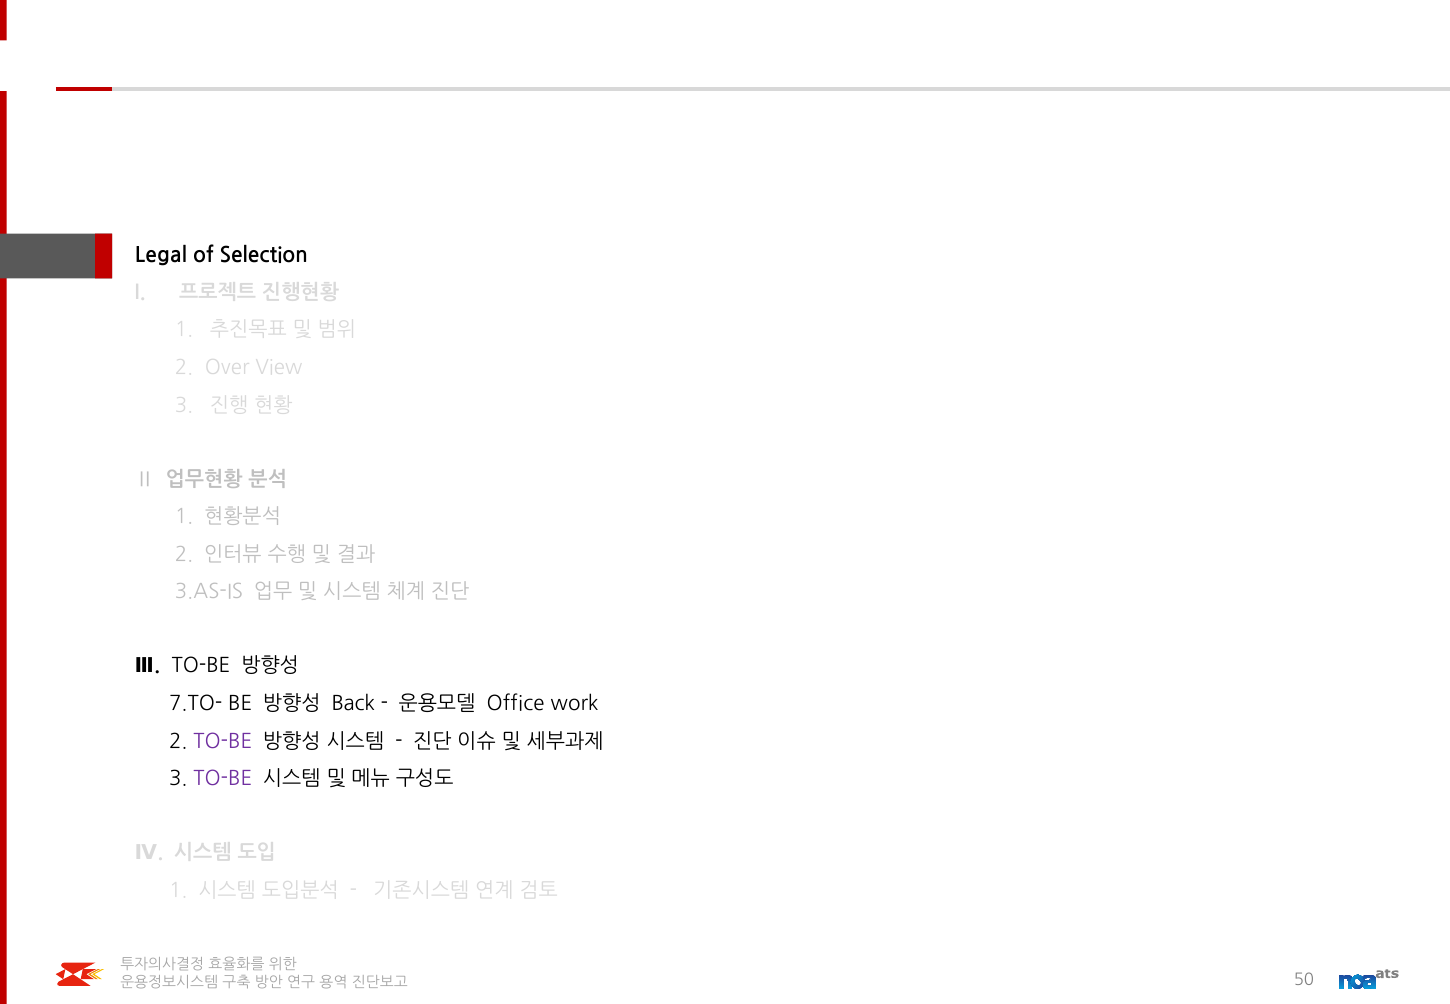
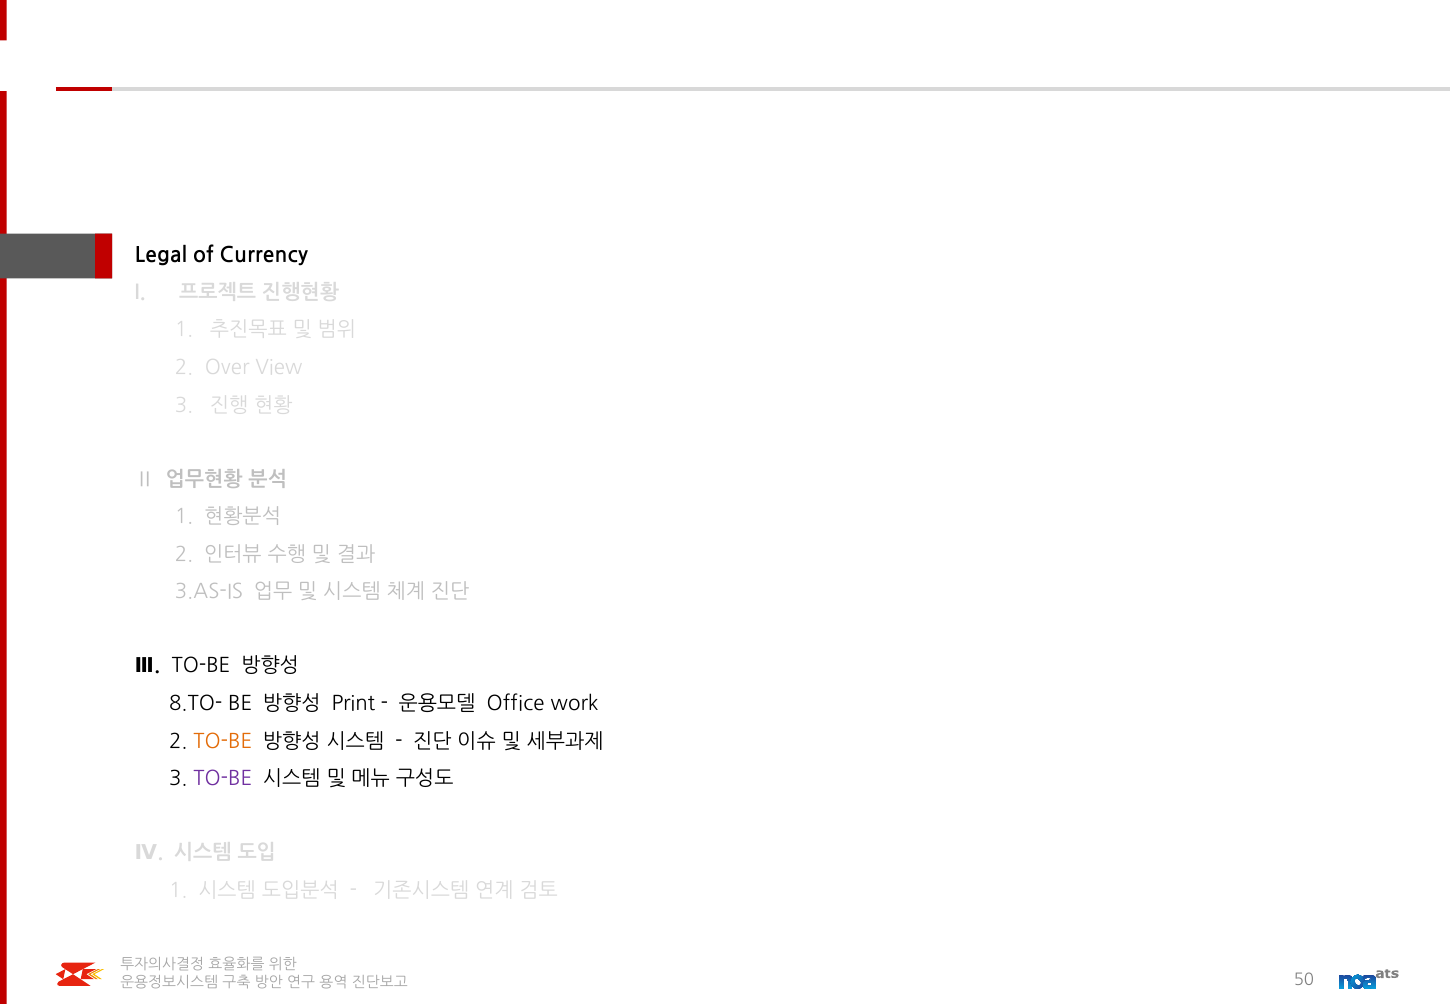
Selection: Selection -> Currency (264, 256)
7.TO-: 7.TO- -> 8.TO- (196, 704)
Back: Back -> Print (353, 704)
TO-BE colour: purple -> orange (223, 741)
